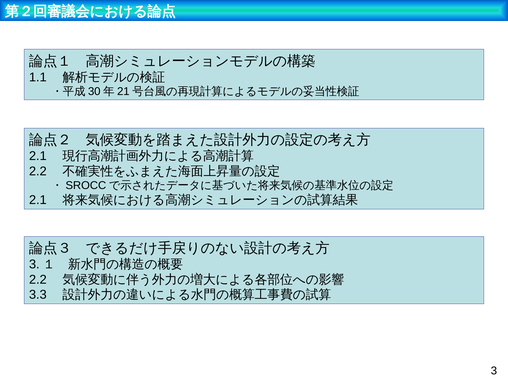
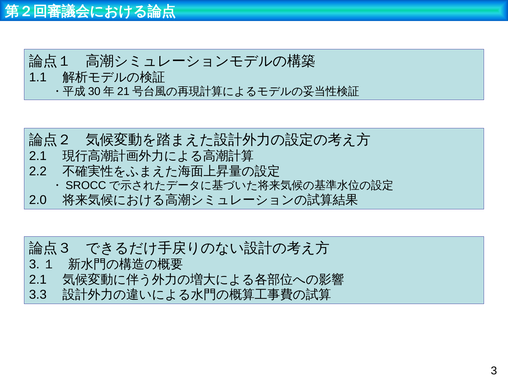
2.1: 2.1 -> 2.0 (38, 200)
2.2: 2.2 -> 2.1 (38, 280)
